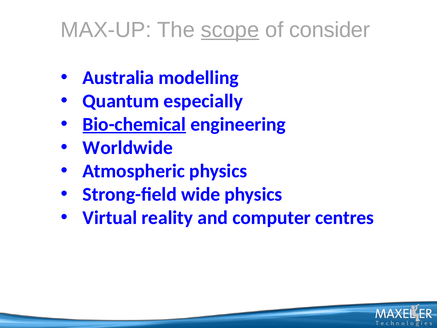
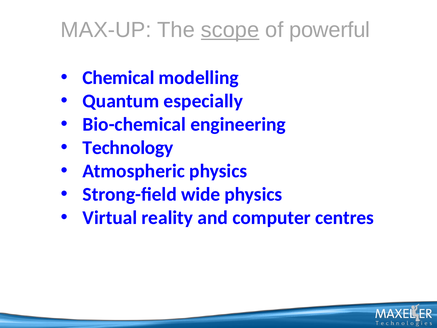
consider: consider -> powerful (330, 30)
Australia: Australia -> Chemical (118, 78)
Bio-chemical underline: present -> none (134, 124)
Worldwide: Worldwide -> Technology (128, 148)
